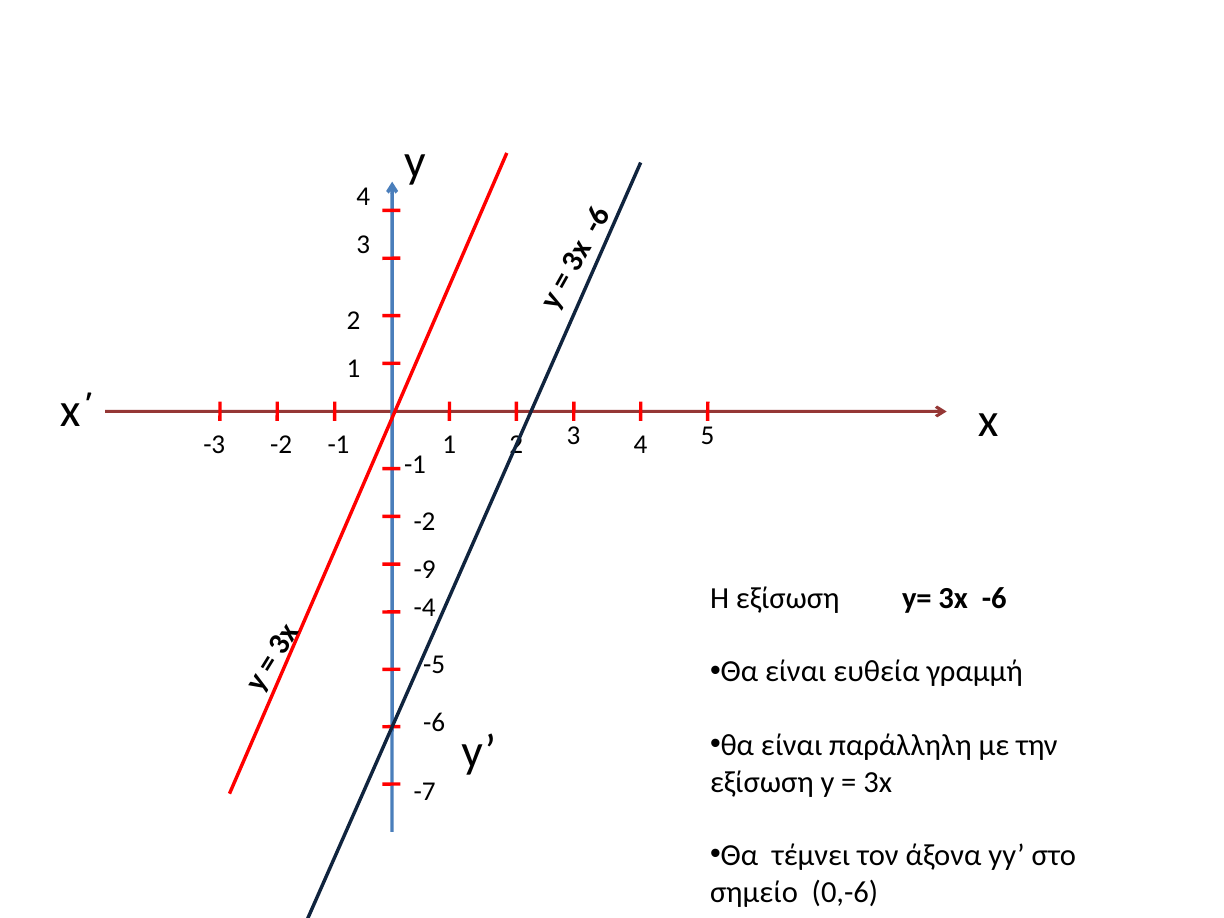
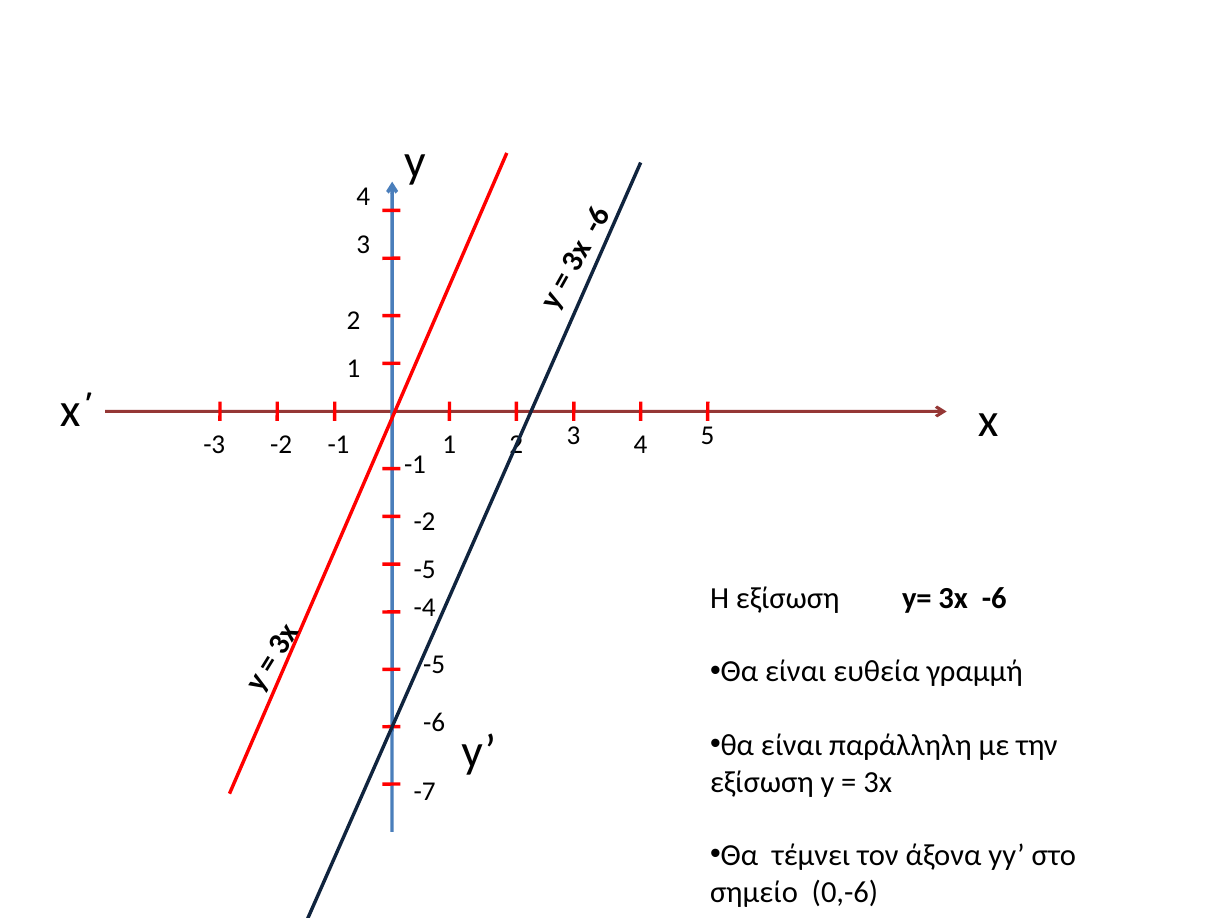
-9: -9 -> -5 (425, 569)
